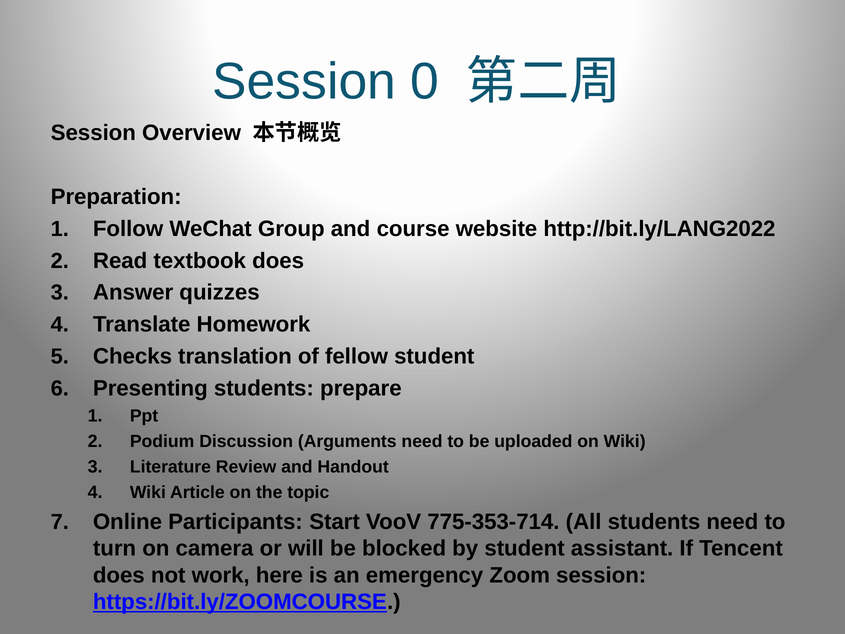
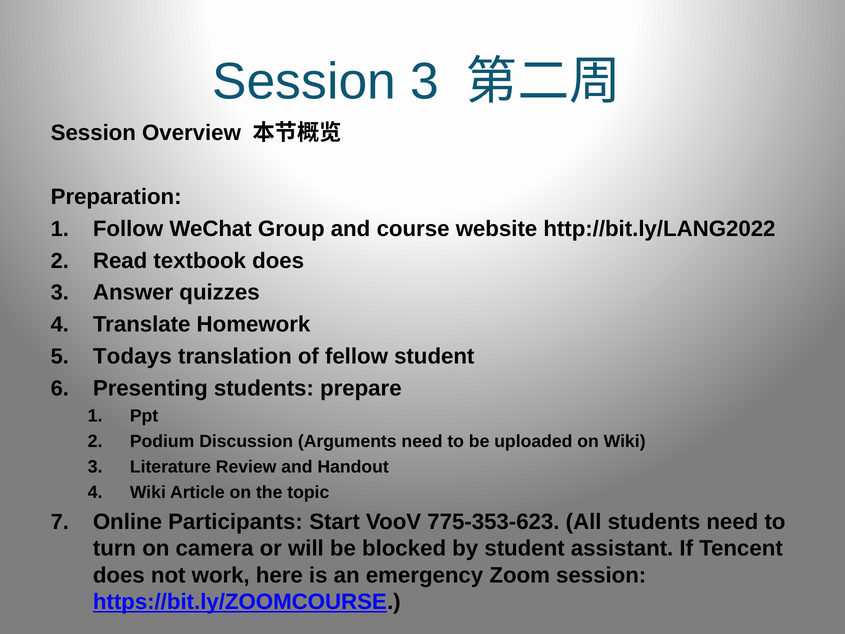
Session 0: 0 -> 3 (425, 82)
Checks: Checks -> Todays (132, 356)
775-353-714: 775-353-714 -> 775-353-623 (493, 521)
